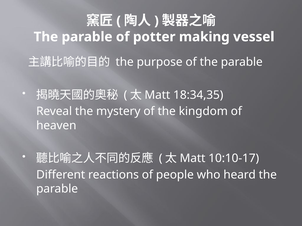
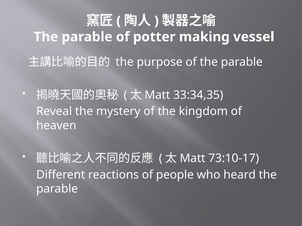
18:34,35: 18:34,35 -> 33:34,35 (198, 95)
10:10-17: 10:10-17 -> 73:10-17 (234, 159)
